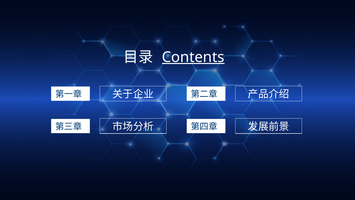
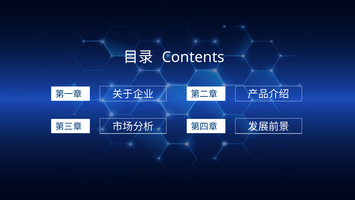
Contents underline: present -> none (193, 57)
